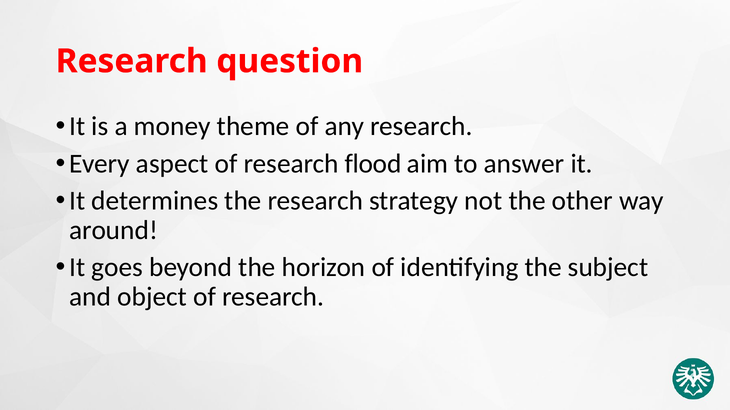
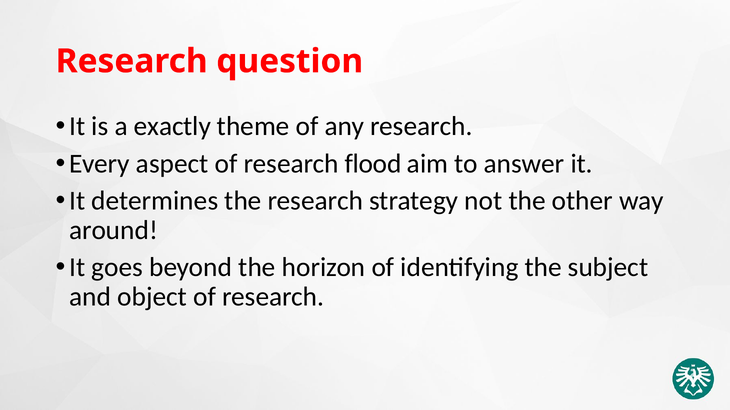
money: money -> exactly (172, 127)
